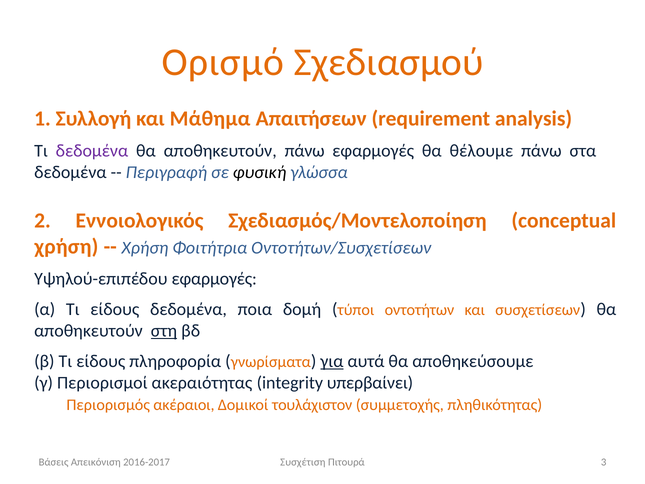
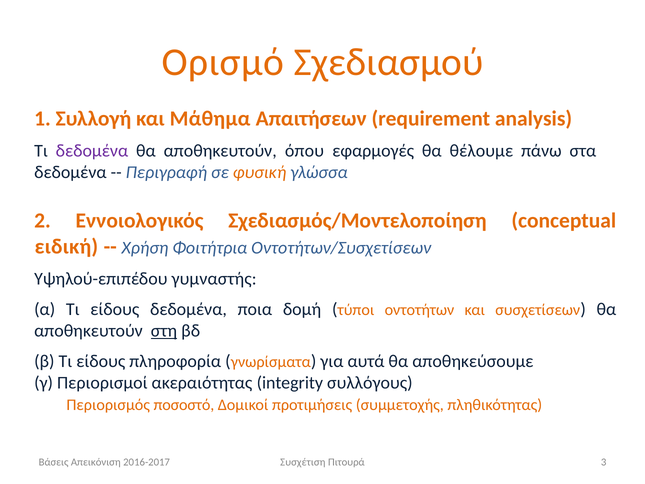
αποθηκευτούν πάνω: πάνω -> όπου (305, 151)
φυσική colour: black -> orange (260, 172)
χρήση: χρήση -> ειδική (66, 246)
Υψηλού-επιπέδου εφαρμογές: εφαρμογές -> γυμναστής (214, 279)
για underline: present -> none (332, 361)
υπερβαίνει: υπερβαίνει -> συλλόγους (370, 383)
ακέραιοι: ακέραιοι -> ποσοστό (184, 405)
τουλάχιστον: τουλάχιστον -> προτιμήσεις (312, 405)
